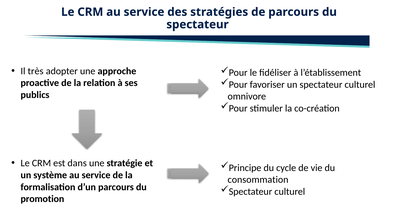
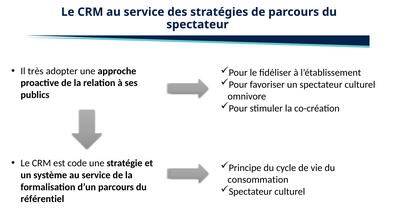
dans: dans -> code (77, 163)
promotion: promotion -> référentiel (42, 199)
